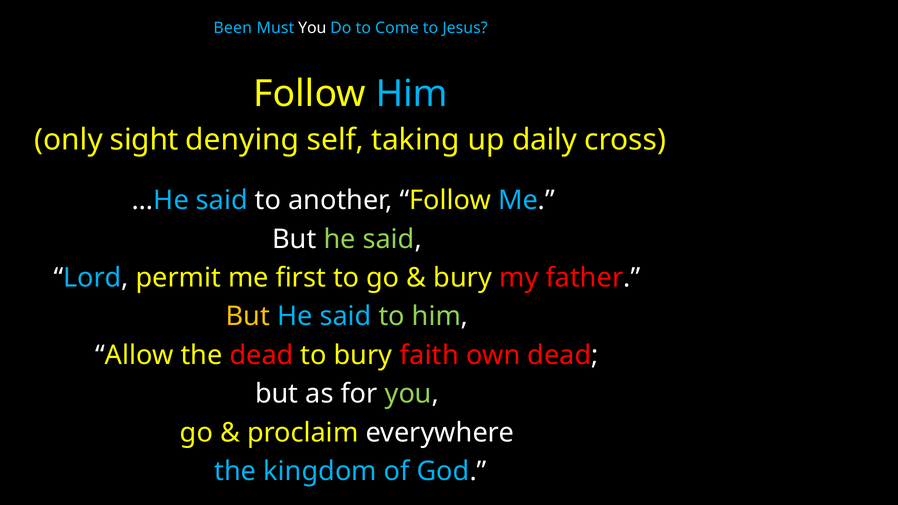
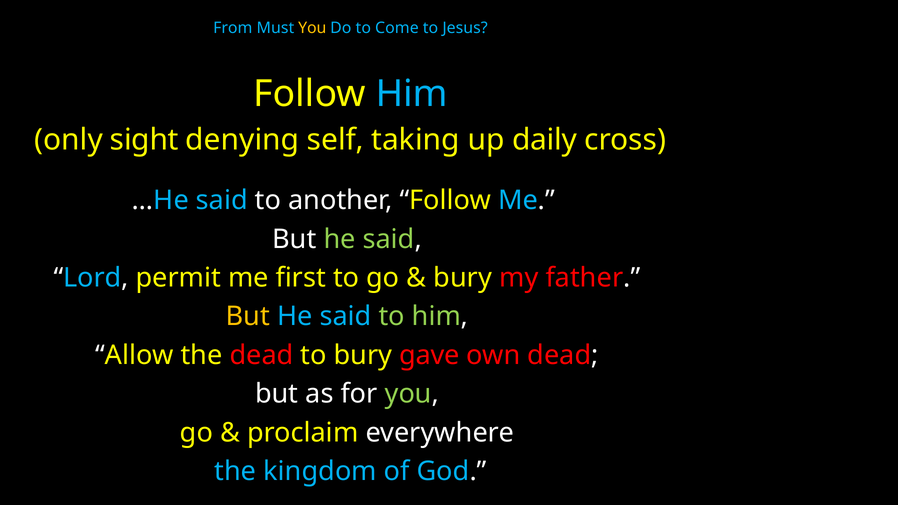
Been: Been -> From (233, 28)
You colour: white -> yellow (312, 28)
faith: faith -> gave (429, 355)
